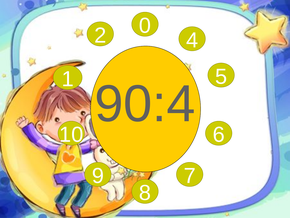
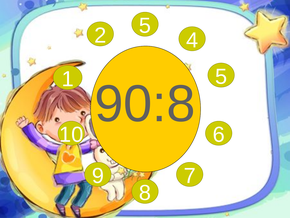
2 0: 0 -> 5 (145, 26)
90:4: 90:4 -> 90:8 (145, 104)
